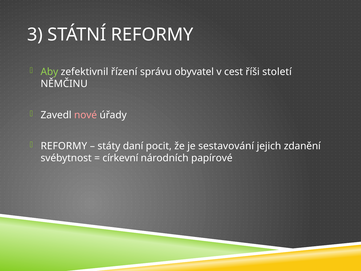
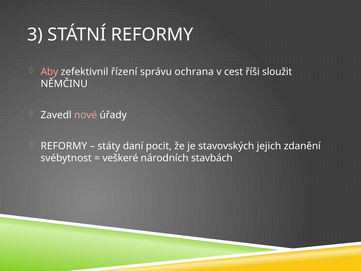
Aby colour: light green -> pink (49, 72)
obyvatel: obyvatel -> ochrana (194, 72)
století: století -> sloužit (277, 72)
sestavování: sestavování -> stavovských (226, 146)
církevní: církevní -> veškeré (120, 158)
papírové: papírové -> stavbách (212, 158)
